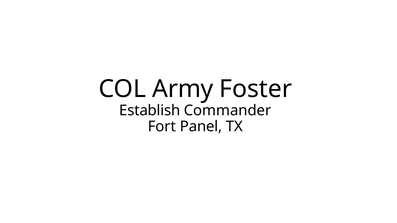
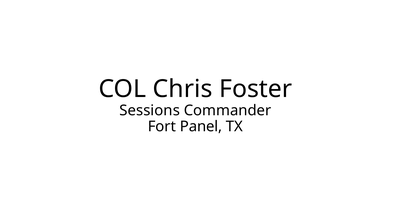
Army: Army -> Chris (183, 89)
Establish: Establish -> Sessions (150, 111)
